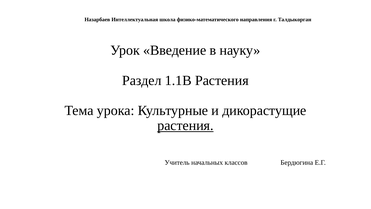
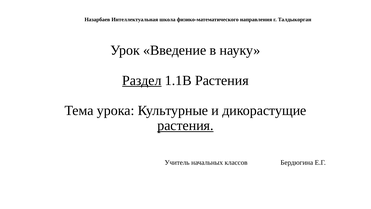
Раздел underline: none -> present (142, 80)
